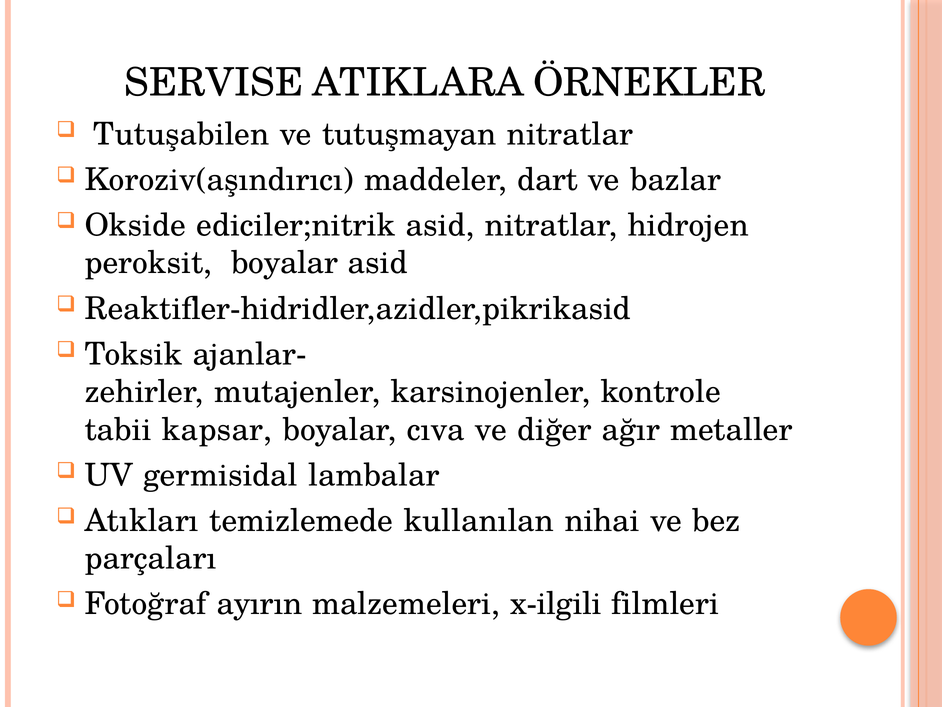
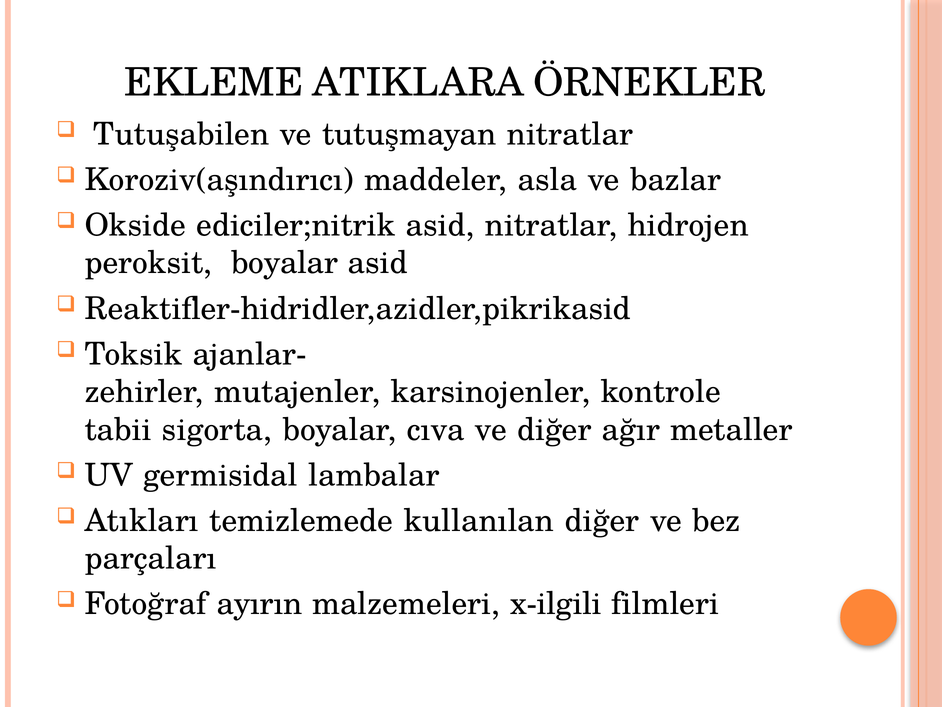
SERVISE: SERVISE -> EKLEME (214, 83)
dart: dart -> asla (547, 180)
kapsar: kapsar -> sigorta (217, 429)
kullanılan nihai: nihai -> diğer (602, 520)
